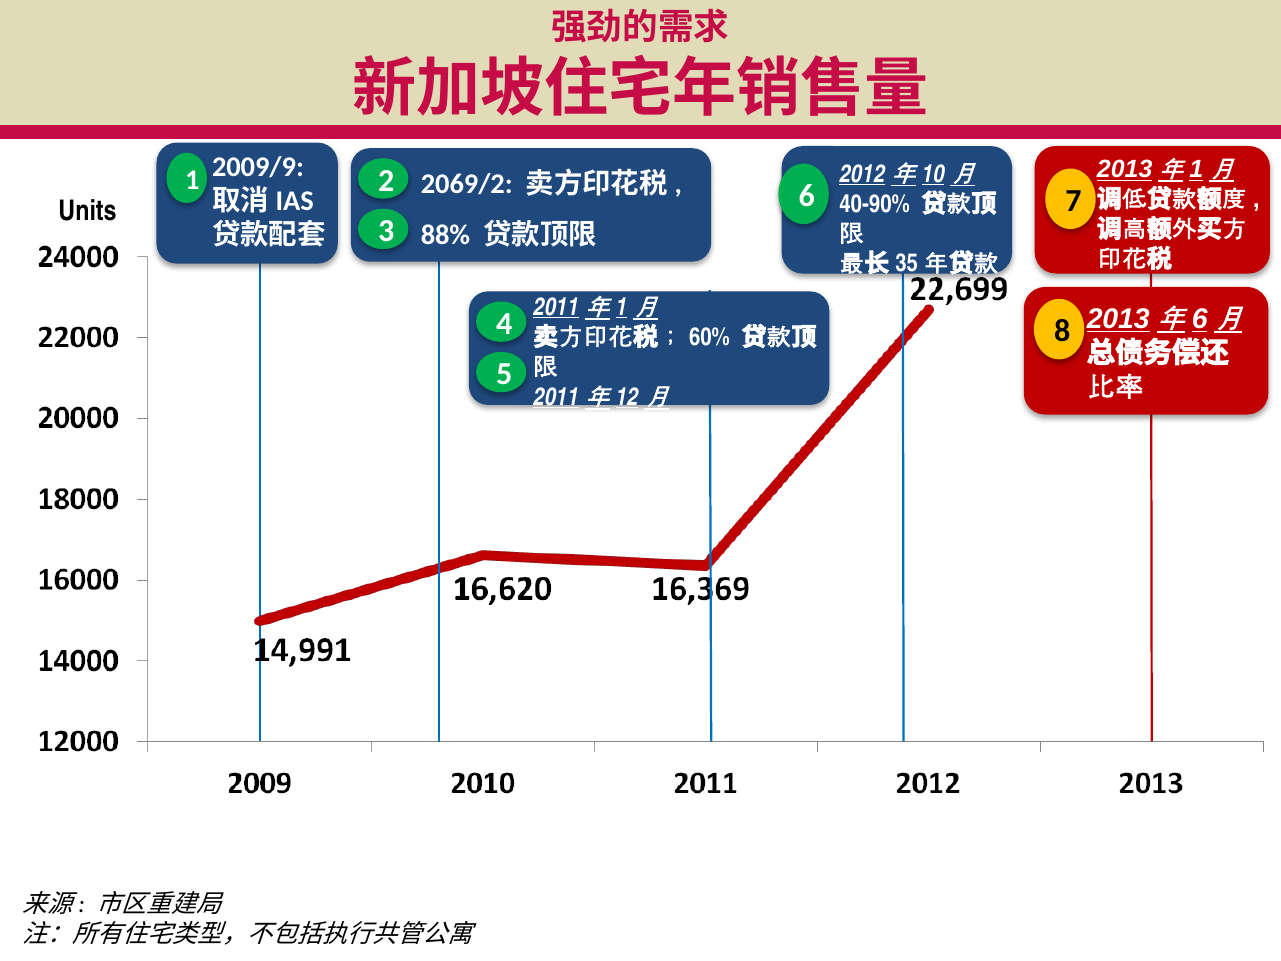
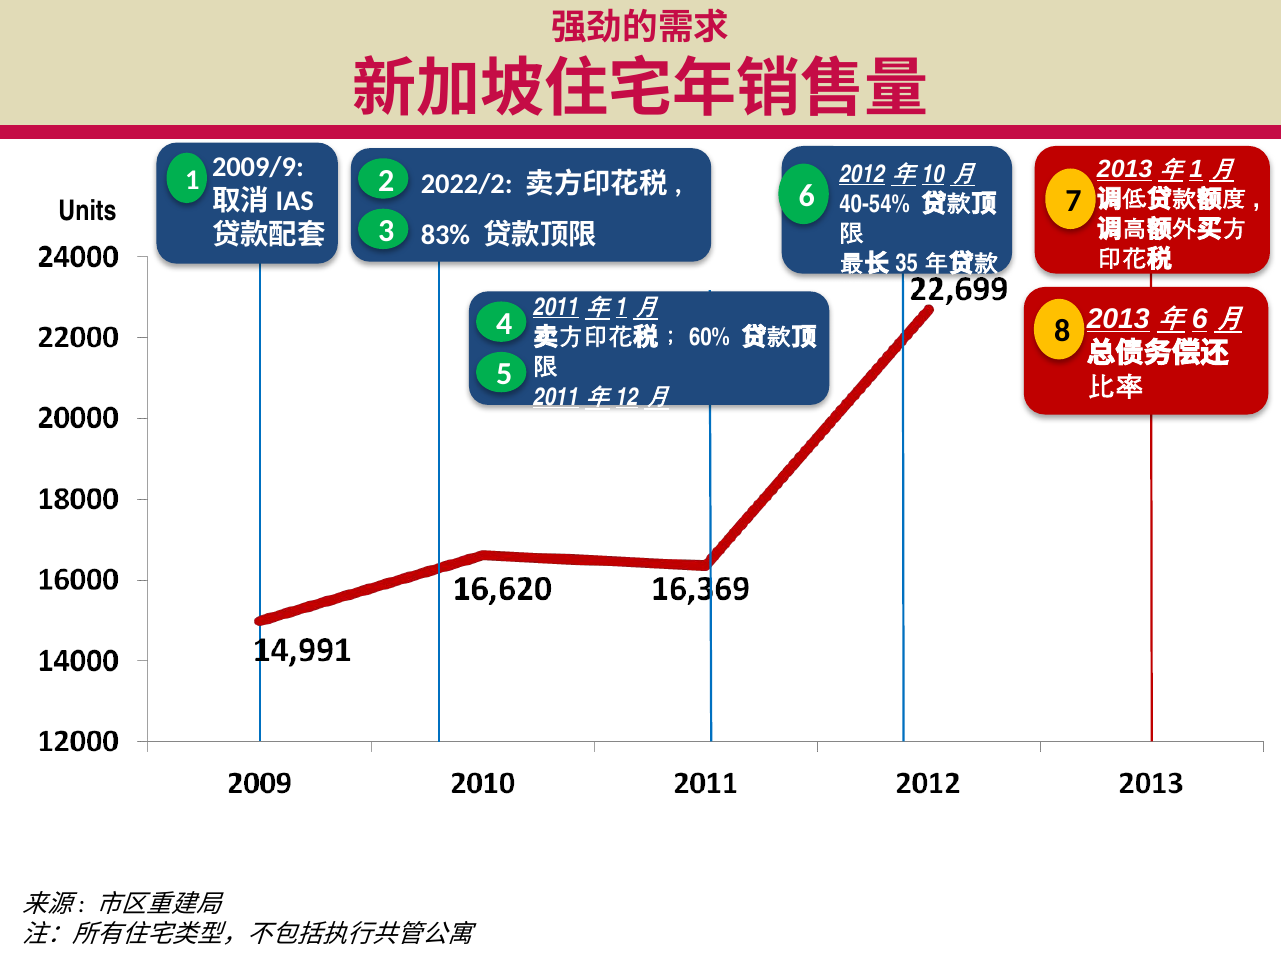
2069/2: 2069/2 -> 2022/2 (467, 184)
40-90%: 40-90% -> 40-54% (875, 204)
88%: 88% -> 83% (446, 235)
